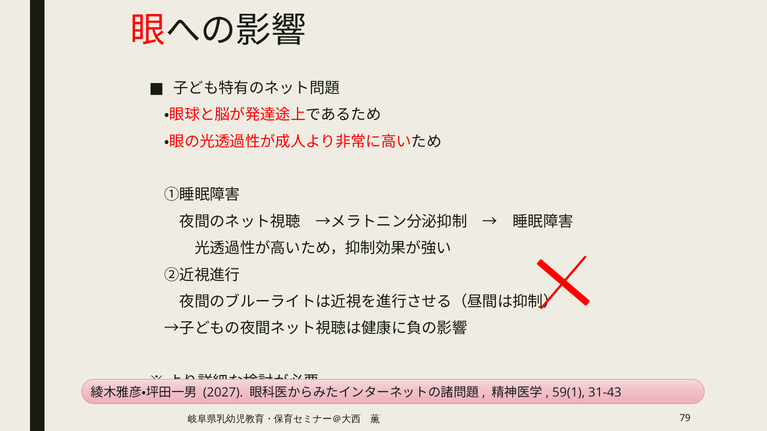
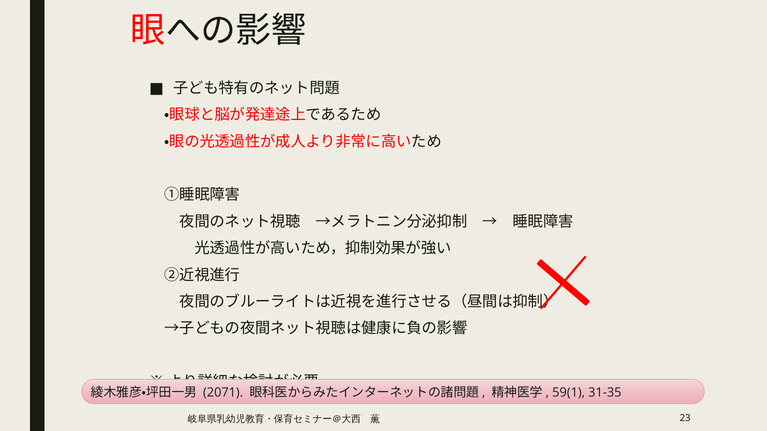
2027: 2027 -> 2071 (223, 393)
31-43: 31-43 -> 31-35 (605, 393)
79: 79 -> 23 (685, 419)
